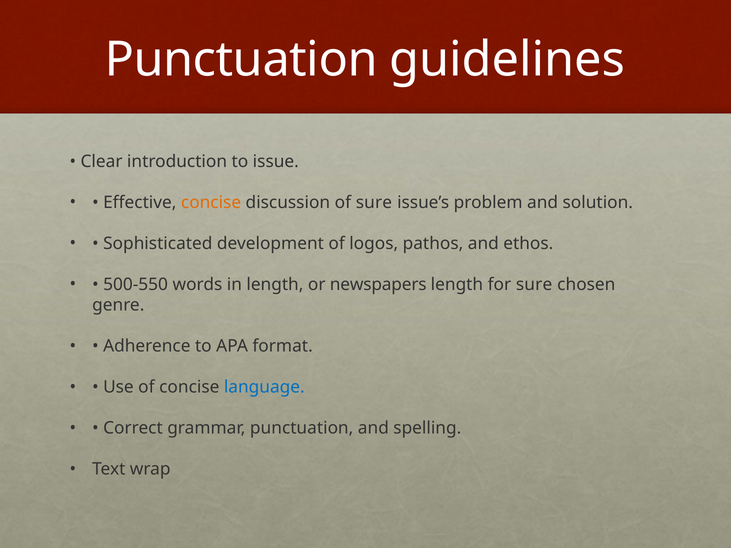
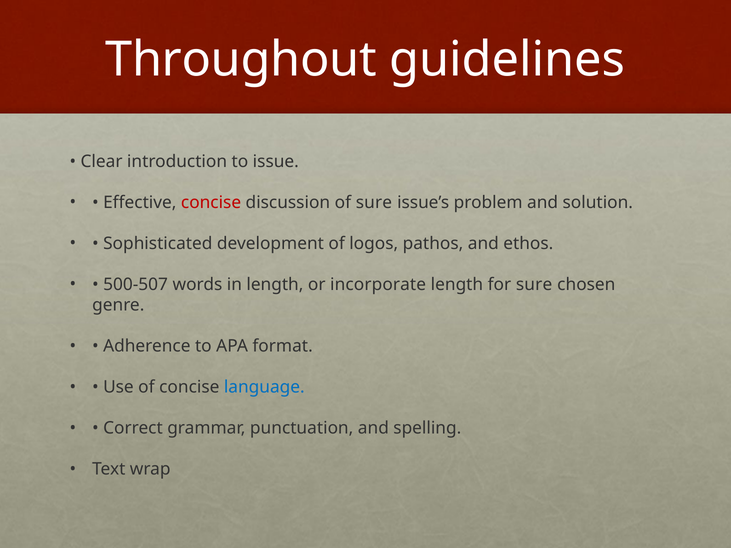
Punctuation: Punctuation -> Throughout (241, 60)
concise colour: orange -> red (211, 202)
500-550: 500-550 -> 500-507 (136, 285)
newspapers: newspapers -> incorporate (378, 285)
